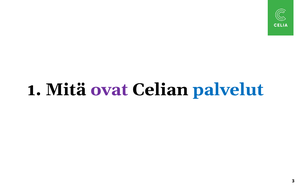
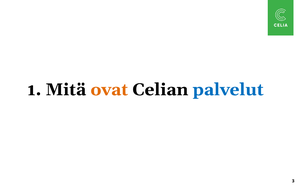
ovat colour: purple -> orange (109, 90)
